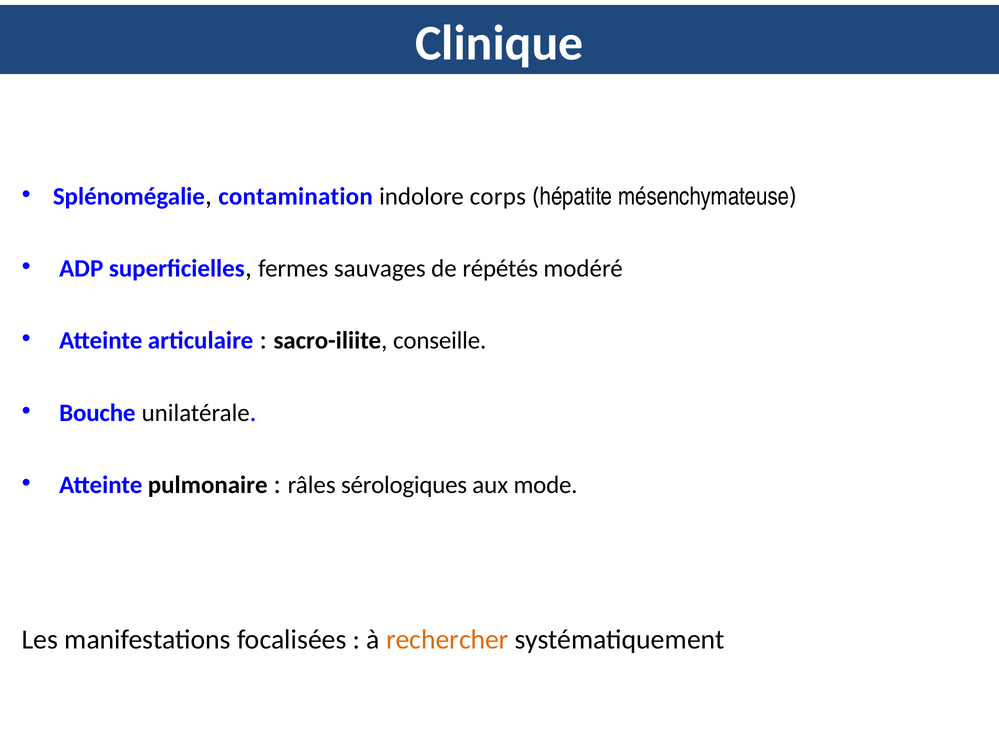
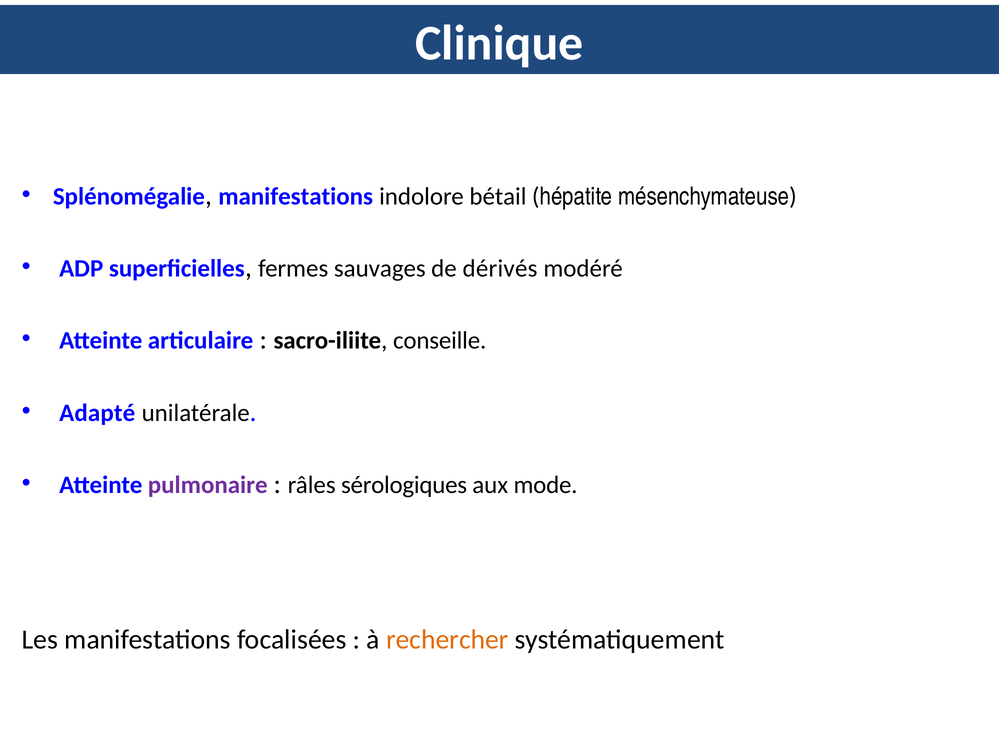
Splénomégalie contamination: contamination -> manifestations (296, 196)
corps: corps -> bétail (498, 196)
répétés: répétés -> dérivés (500, 269)
Bouche: Bouche -> Adapté (97, 413)
pulmonaire colour: black -> purple (208, 485)
